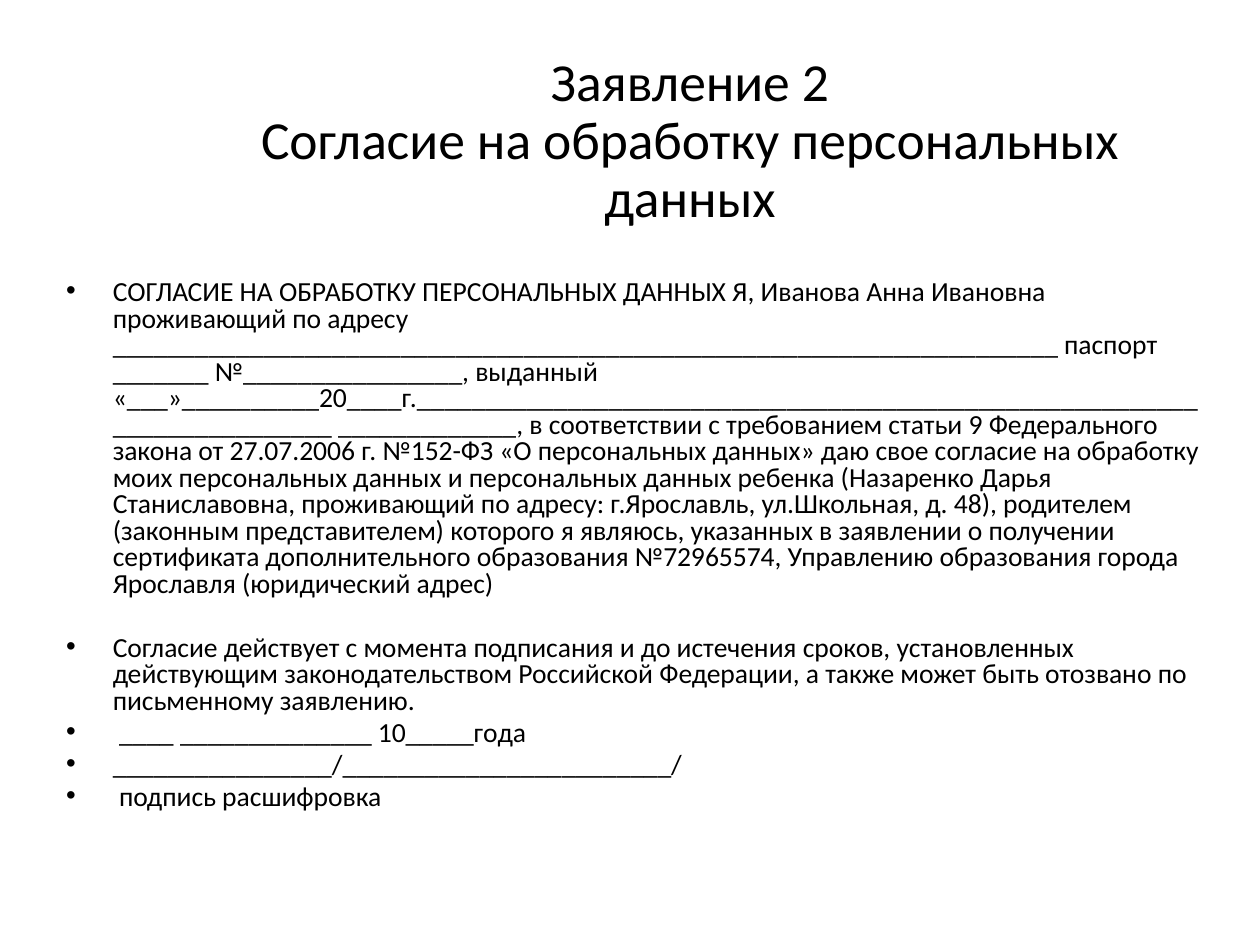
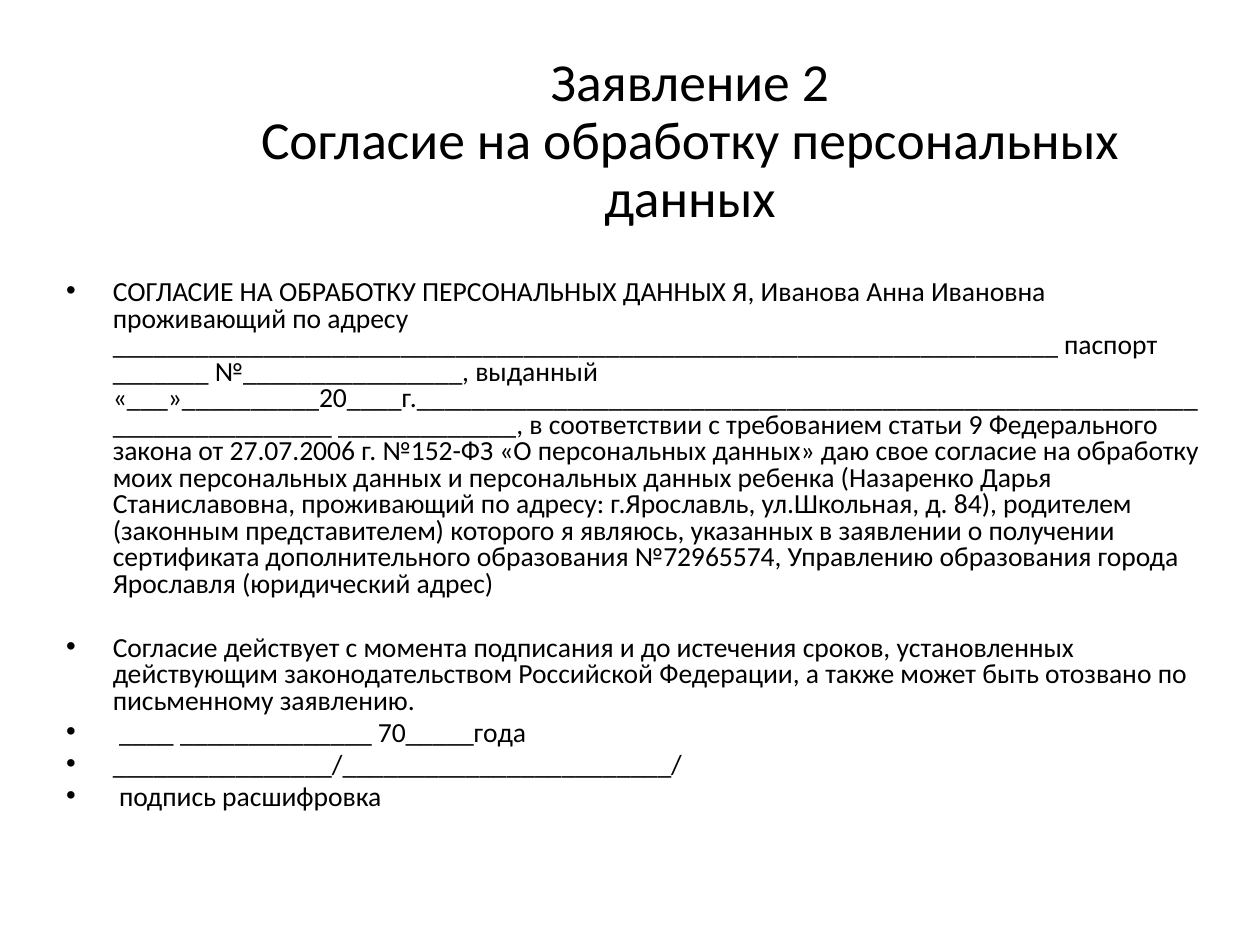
48: 48 -> 84 (975, 505)
10_____года: 10_____года -> 70_____года (452, 734)
